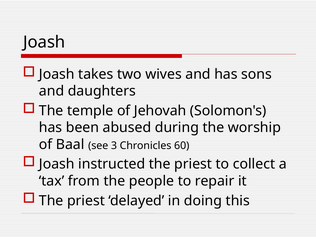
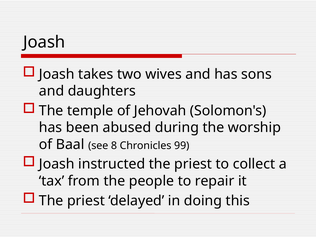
3: 3 -> 8 (114, 146)
60: 60 -> 99 (182, 146)
